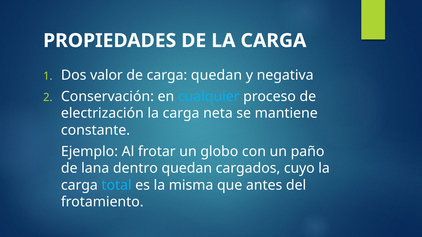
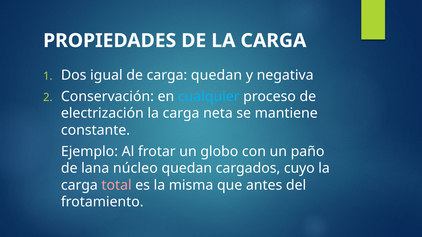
valor: valor -> igual (106, 75)
dentro: dentro -> núcleo (135, 169)
total colour: light blue -> pink (117, 185)
